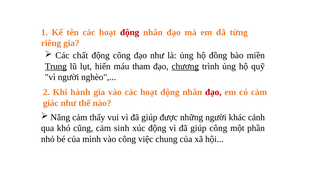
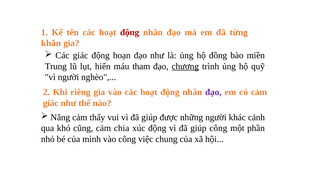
riêng: riêng -> khăn (51, 43)
Các chất: chất -> giác (80, 56)
động công: công -> hoạn (122, 56)
Trung underline: present -> none (56, 66)
hành: hành -> riêng (80, 92)
đạo colour: red -> purple (213, 92)
sinh: sinh -> chia (122, 128)
